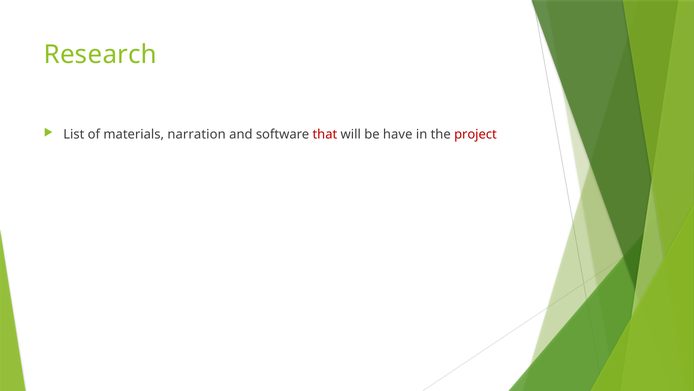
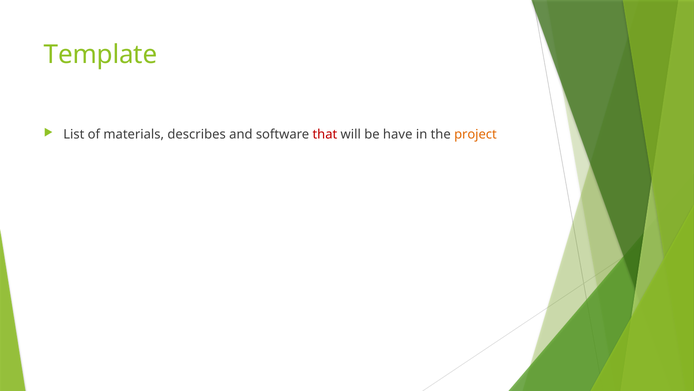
Research: Research -> Template (101, 55)
narration: narration -> describes (197, 134)
project colour: red -> orange (475, 134)
